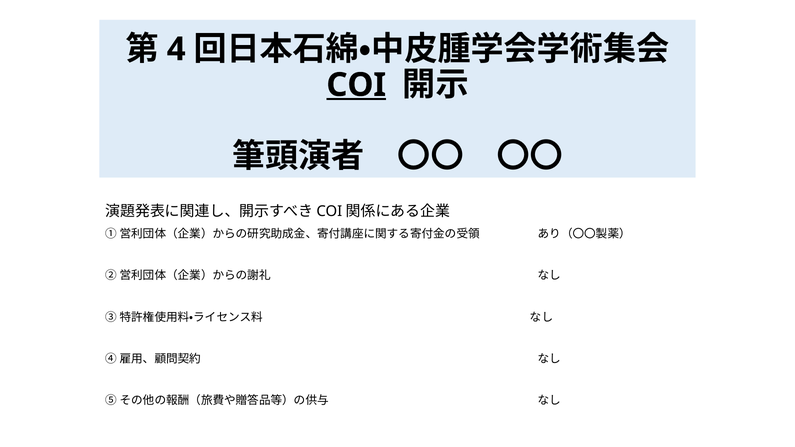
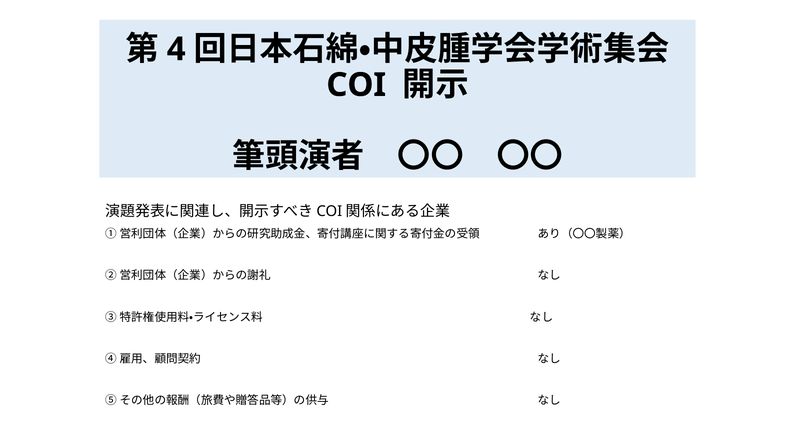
COI underline: present -> none (356, 85)
